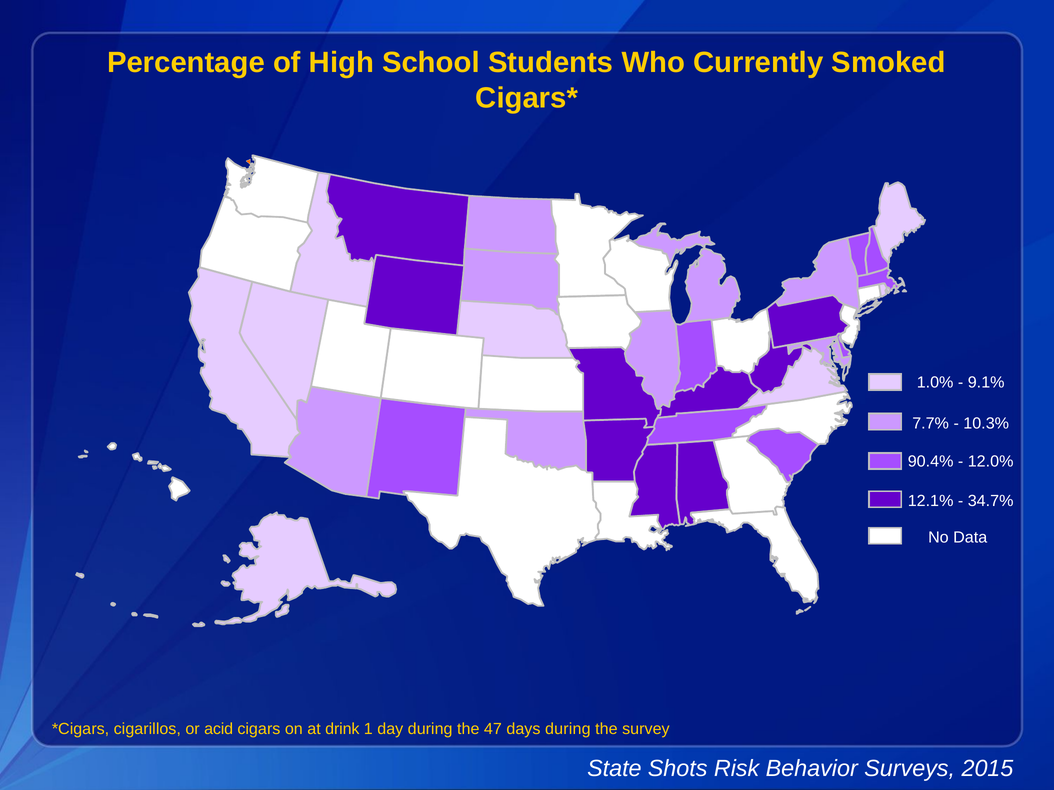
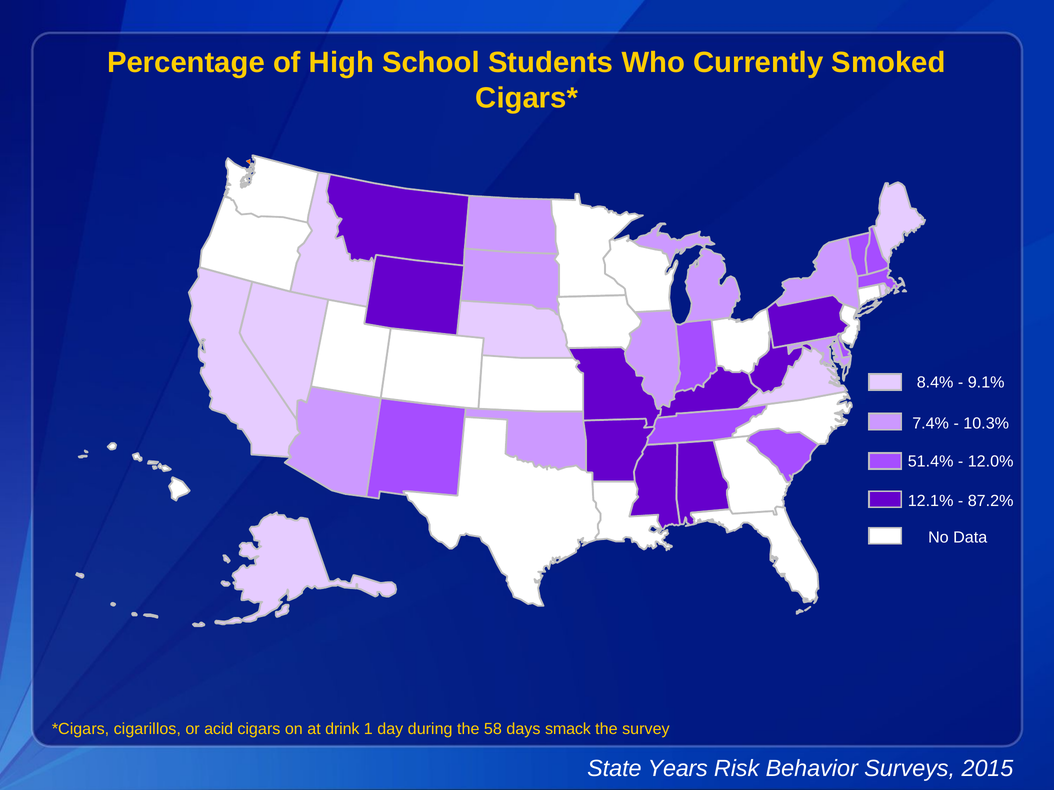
1.0%: 1.0% -> 8.4% (935, 383)
7.7%: 7.7% -> 7.4% (931, 424)
90.4%: 90.4% -> 51.4% (931, 462)
34.7%: 34.7% -> 87.2% (991, 501)
47: 47 -> 58 (493, 730)
days during: during -> smack (568, 730)
Shots: Shots -> Years (678, 769)
